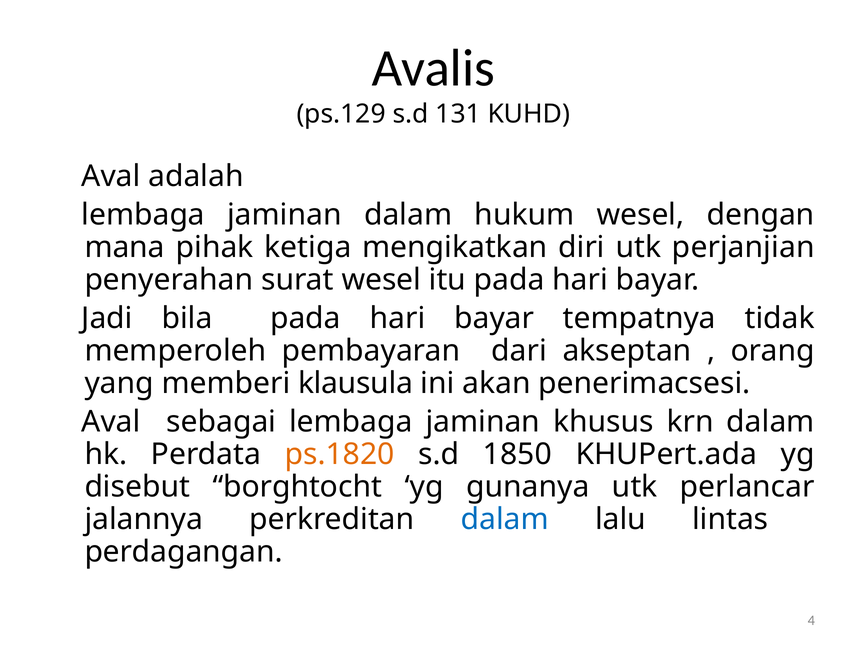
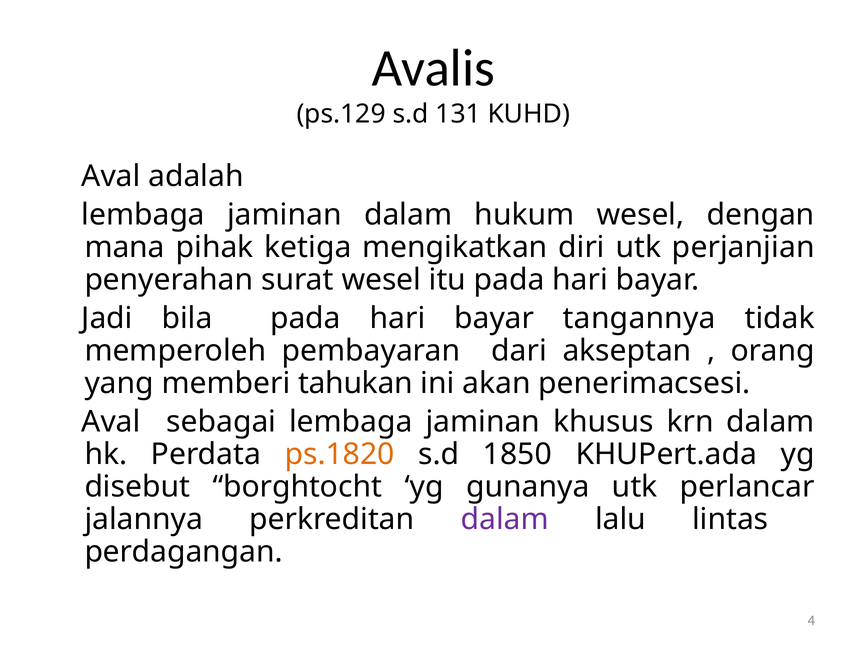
tempatnya: tempatnya -> tangannya (639, 318)
klausula: klausula -> tahukan (356, 383)
dalam colour: blue -> purple (505, 519)
